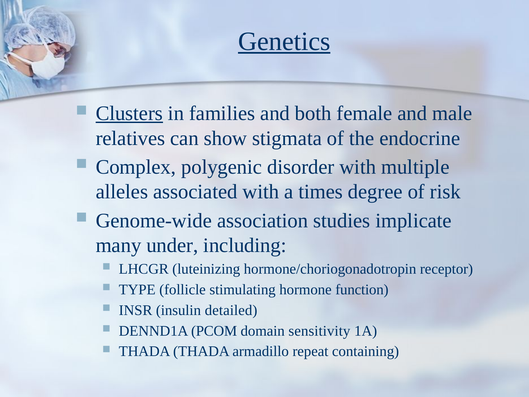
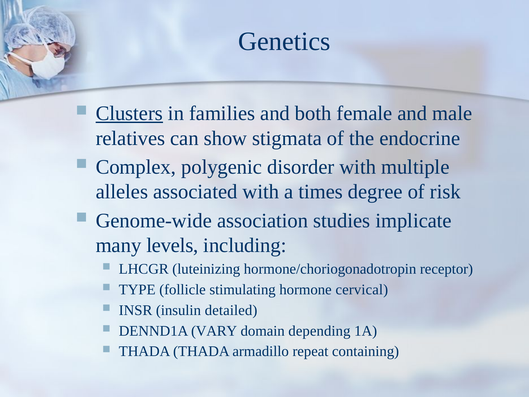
Genetics underline: present -> none (284, 42)
under: under -> levels (172, 245)
function: function -> cervical (362, 289)
PCOM: PCOM -> VARY (214, 331)
sensitivity: sensitivity -> depending (319, 331)
